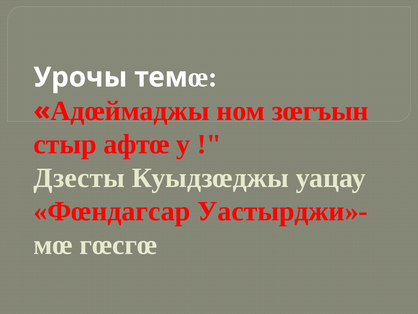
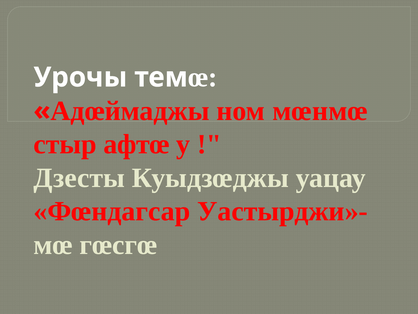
зœгъын: зœгъын -> мœнмœ (320, 111)
